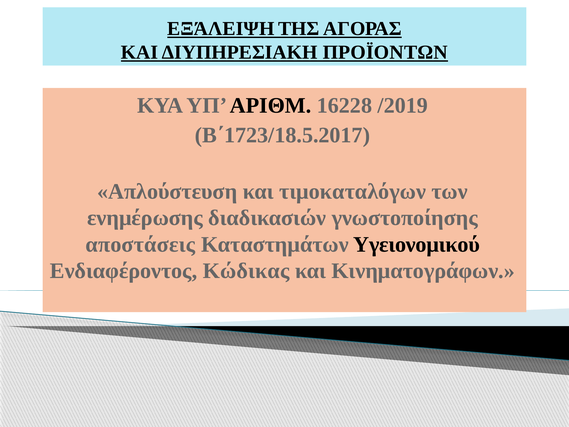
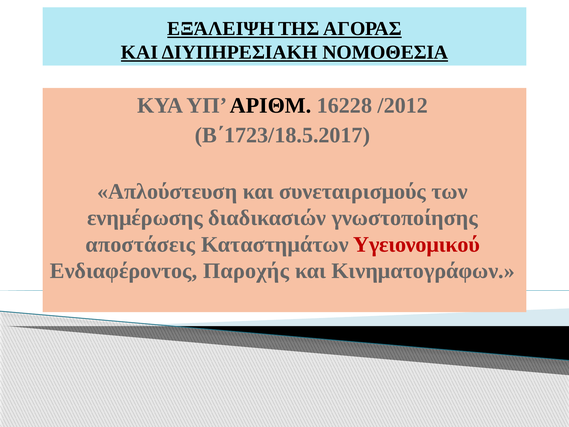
ΠΡΟΪΟΝΤΩΝ: ΠΡΟΪΟΝΤΩΝ -> ΝΟΜΟΘΕΣΙΑ (385, 52)
/2019: /2019 -> /2012 (403, 105)
τιμοκαταλόγων: τιμοκαταλόγων -> συνεταιρισμούς (353, 191)
Υγειονομικού colour: black -> red (417, 244)
Κώδικας: Κώδικας -> Παροχής (246, 271)
